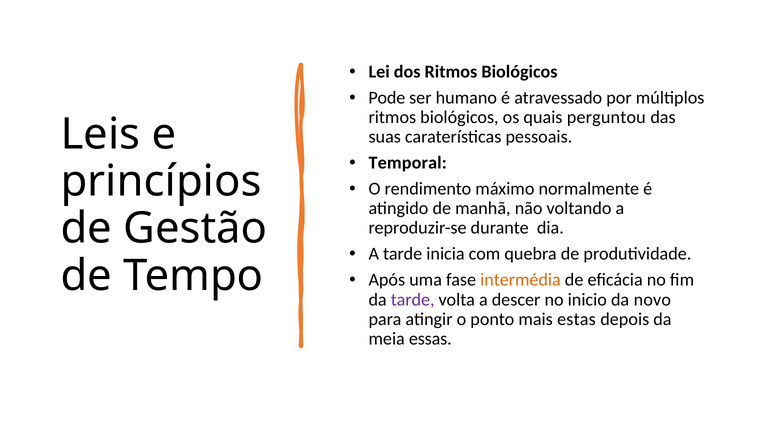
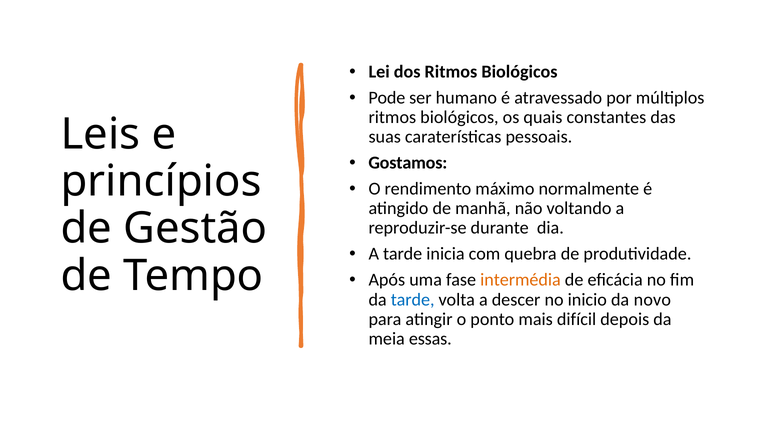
perguntou: perguntou -> constantes (606, 117)
Temporal: Temporal -> Gostamos (408, 163)
tarde colour: purple -> blue (413, 300)
estas: estas -> difícil (577, 319)
